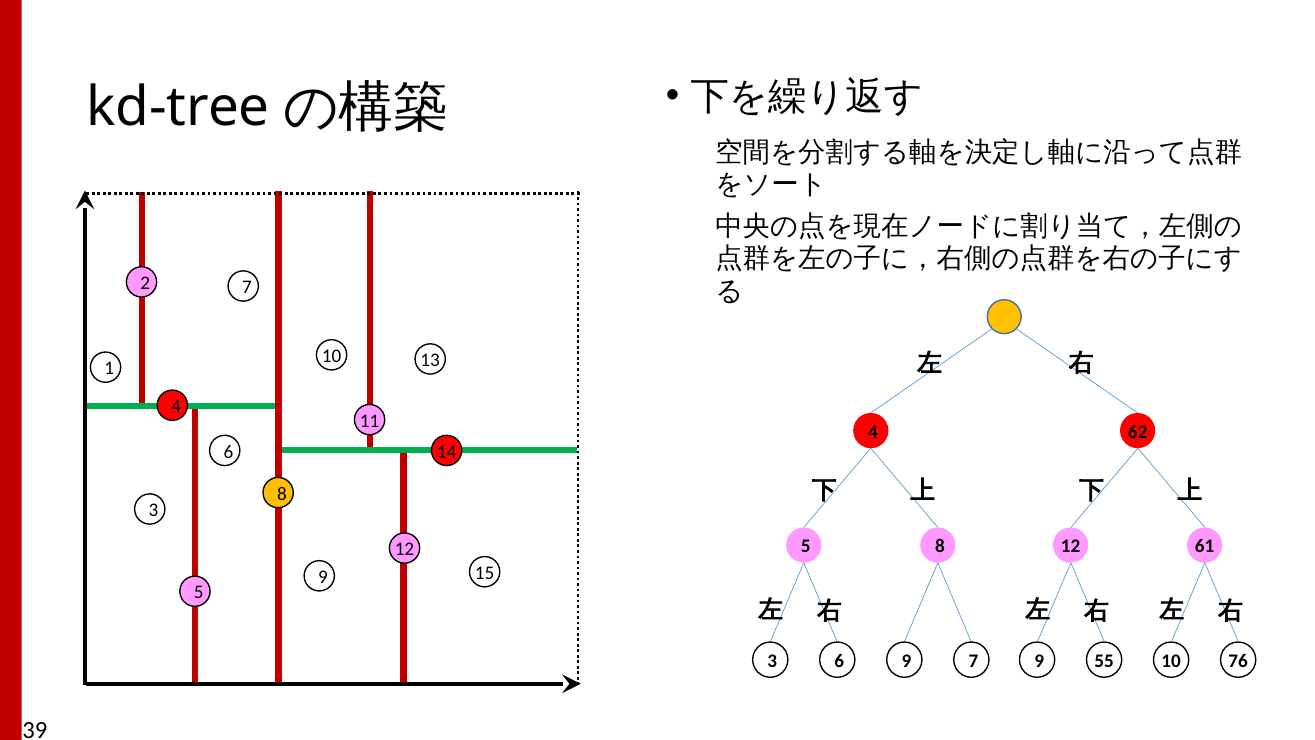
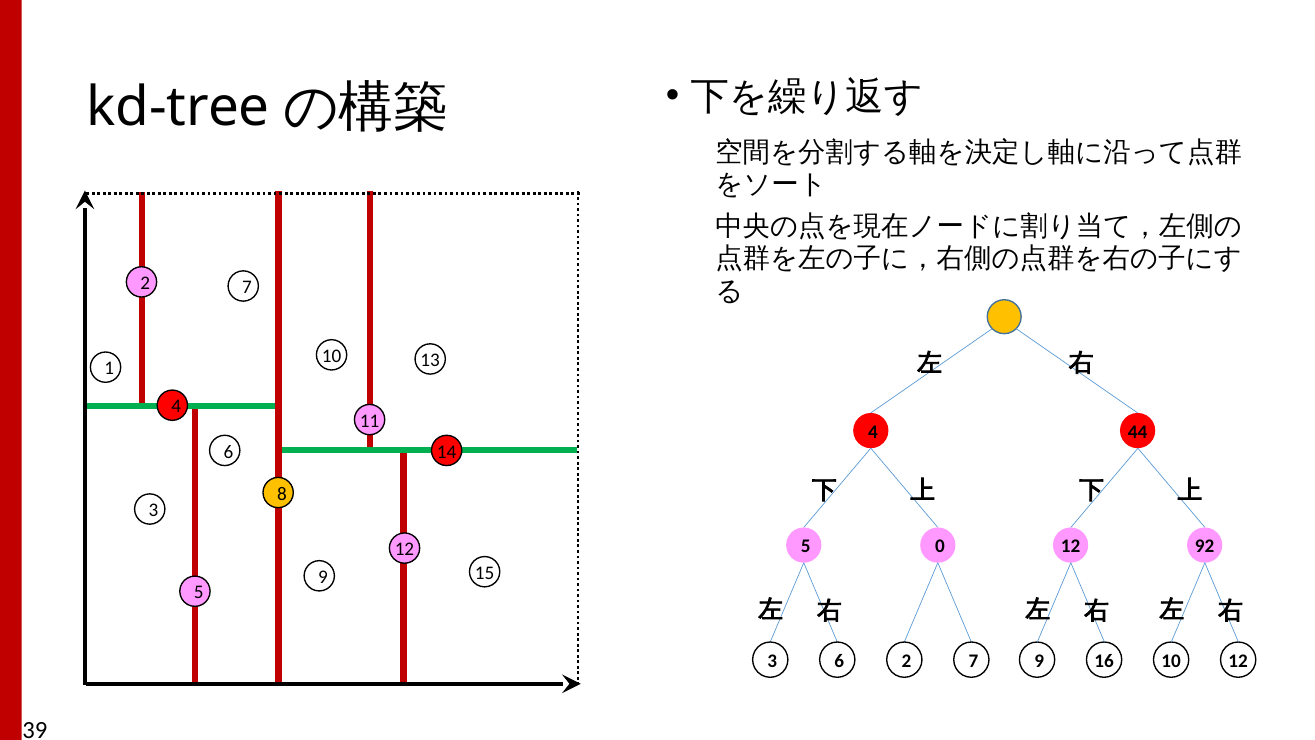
62: 62 -> 44 (1138, 432)
5 8: 8 -> 0 (940, 546)
61: 61 -> 92 (1205, 546)
6 9: 9 -> 2 (906, 661)
55: 55 -> 16 (1104, 661)
10 76: 76 -> 12 (1238, 661)
